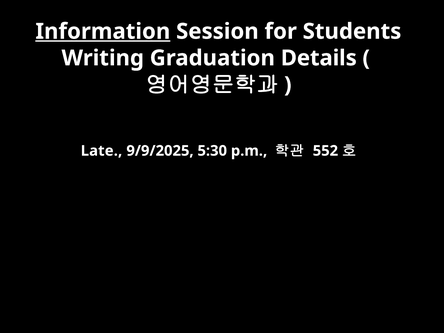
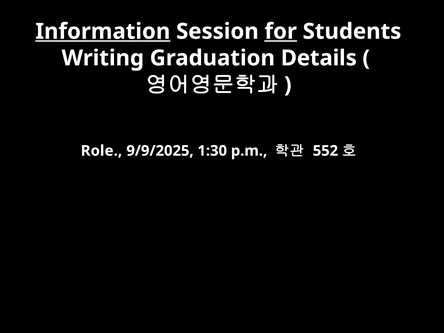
for underline: none -> present (281, 31)
Late: Late -> Role (101, 151)
5:30: 5:30 -> 1:30 (212, 151)
